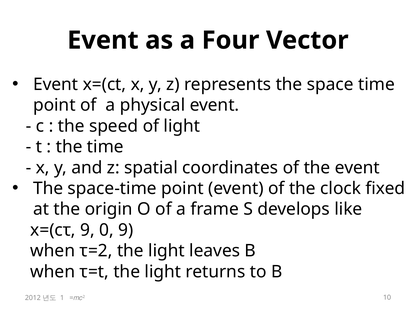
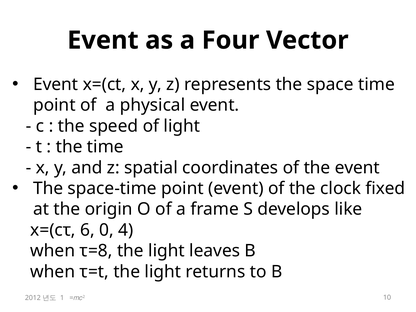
x=(cτ 9: 9 -> 6 (87, 230)
0 9: 9 -> 4 (126, 230)
τ=2: τ=2 -> τ=8 (96, 251)
